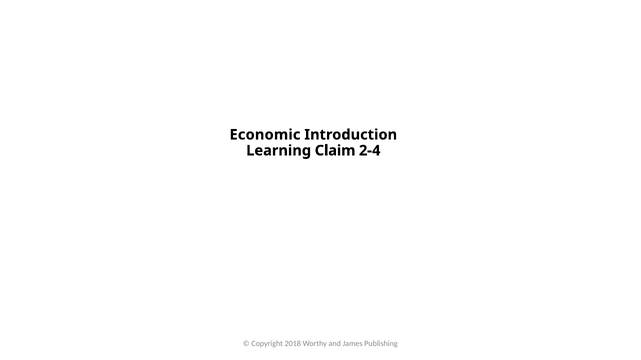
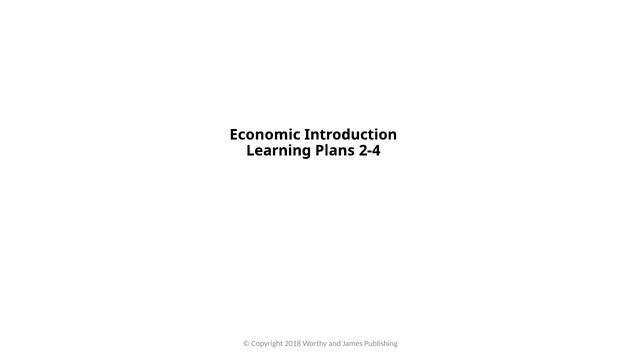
Claim: Claim -> Plans (335, 151)
